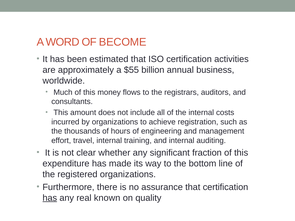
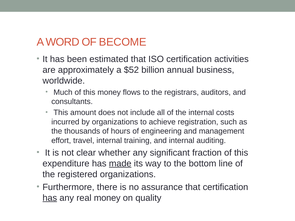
$55: $55 -> $52 (131, 70)
made underline: none -> present (120, 164)
real known: known -> money (107, 198)
